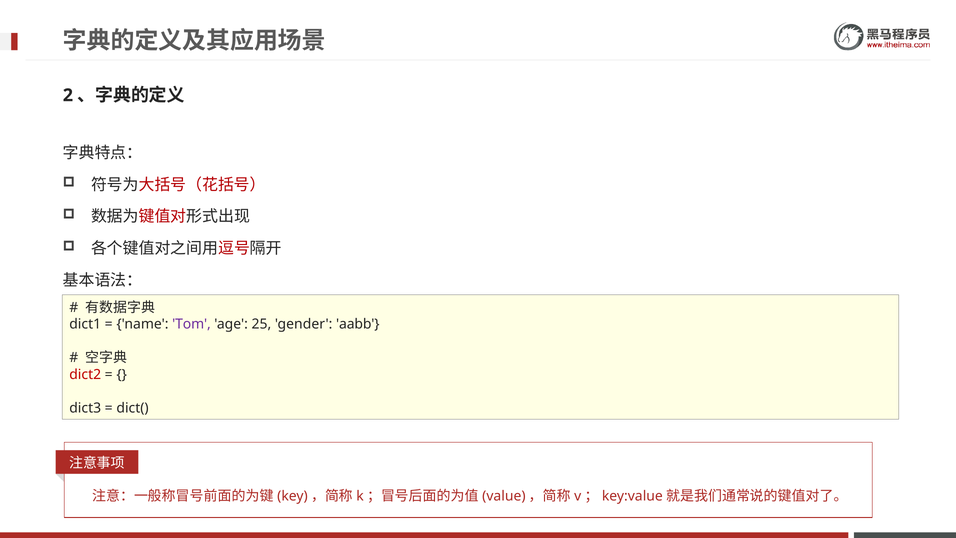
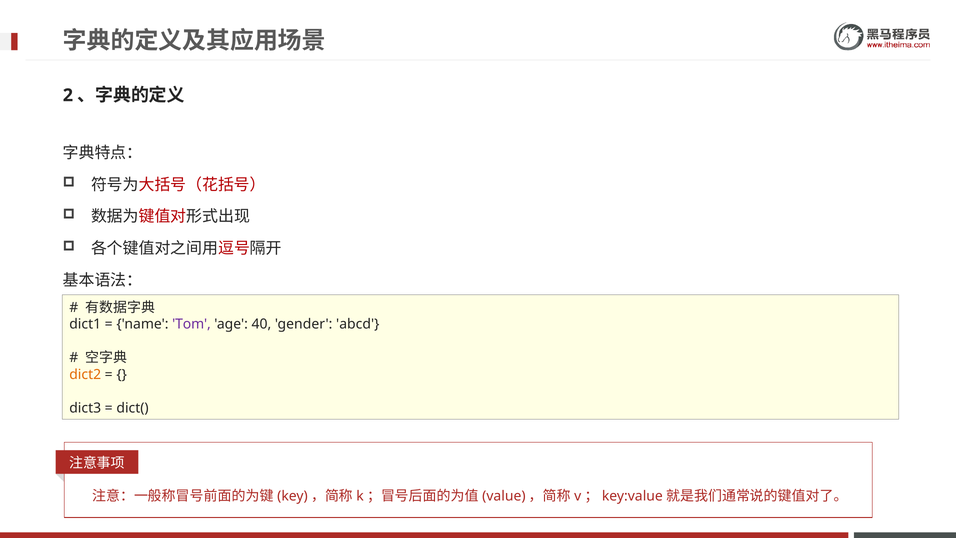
25: 25 -> 40 (261, 324)
aabb: aabb -> abcd (358, 324)
dict2 colour: red -> orange (85, 374)
